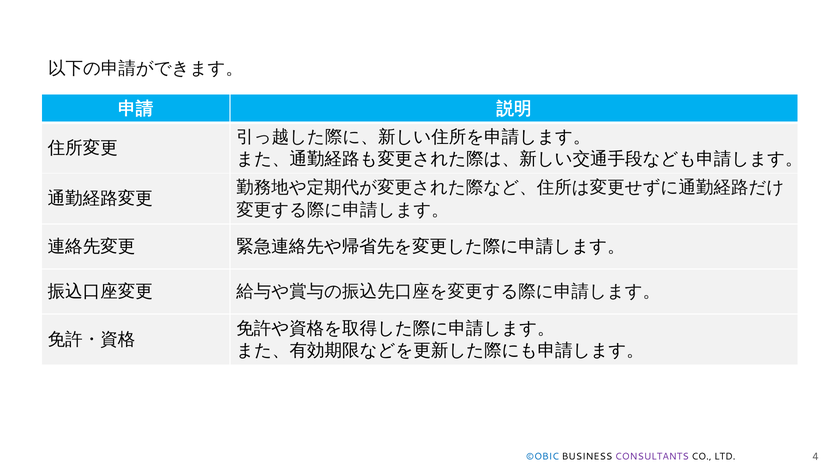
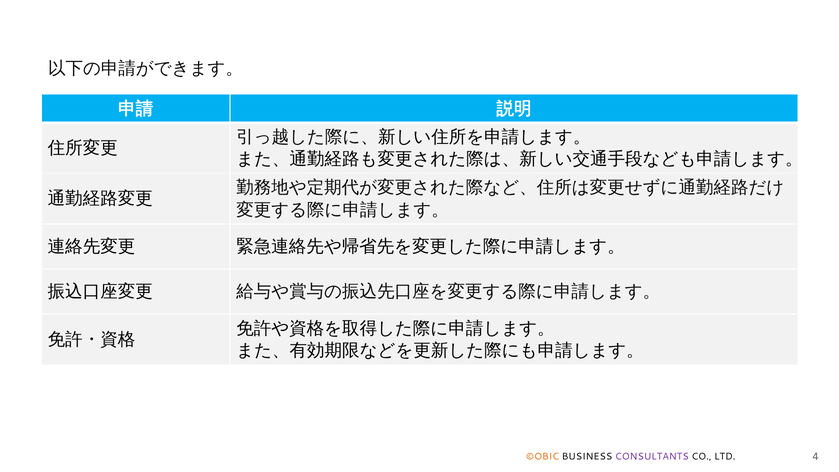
©OBIC colour: blue -> orange (542, 456)
